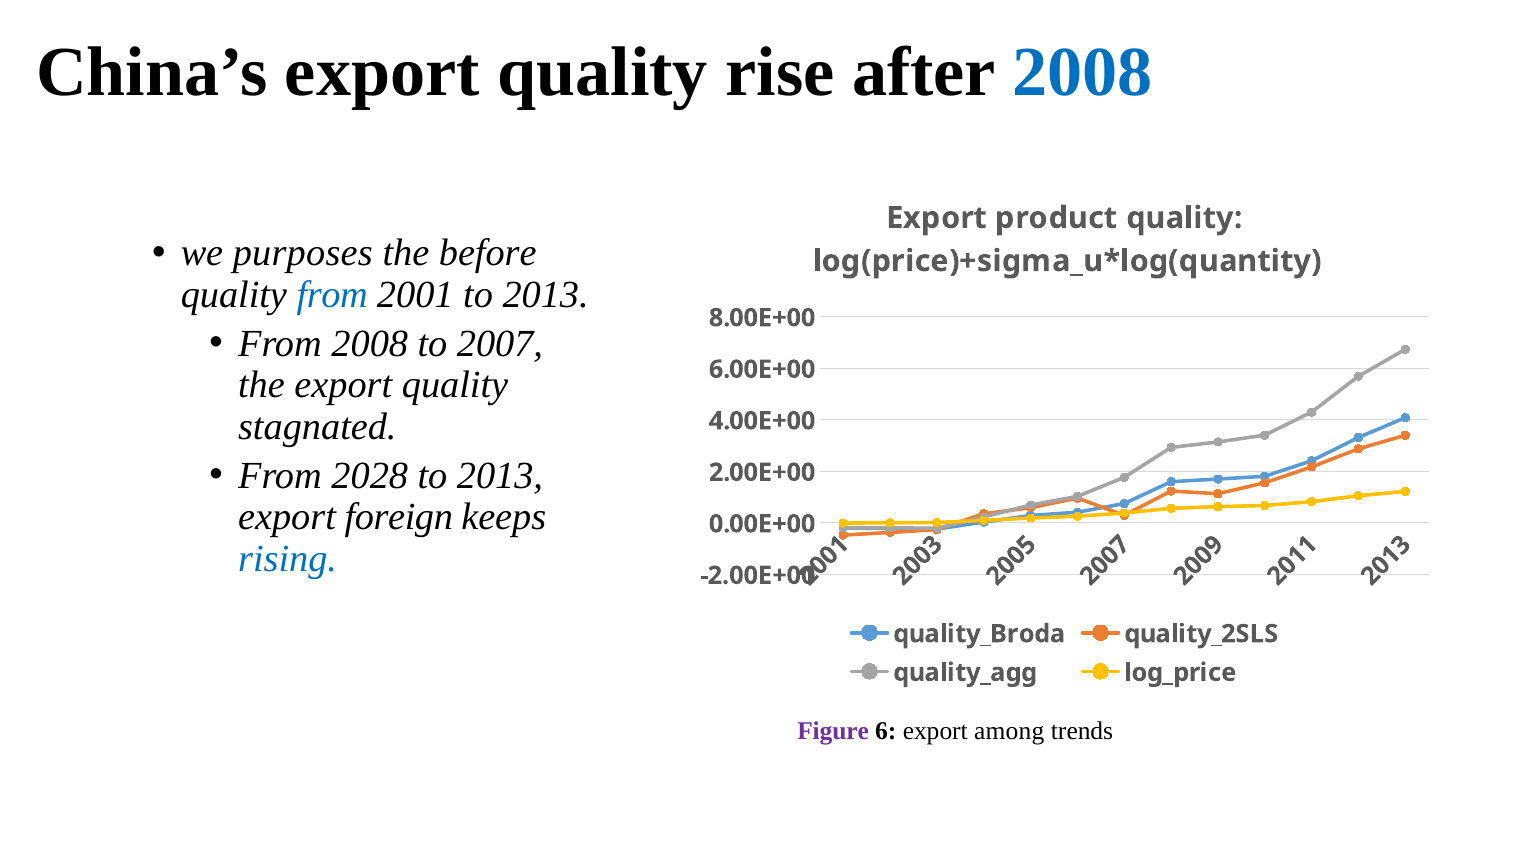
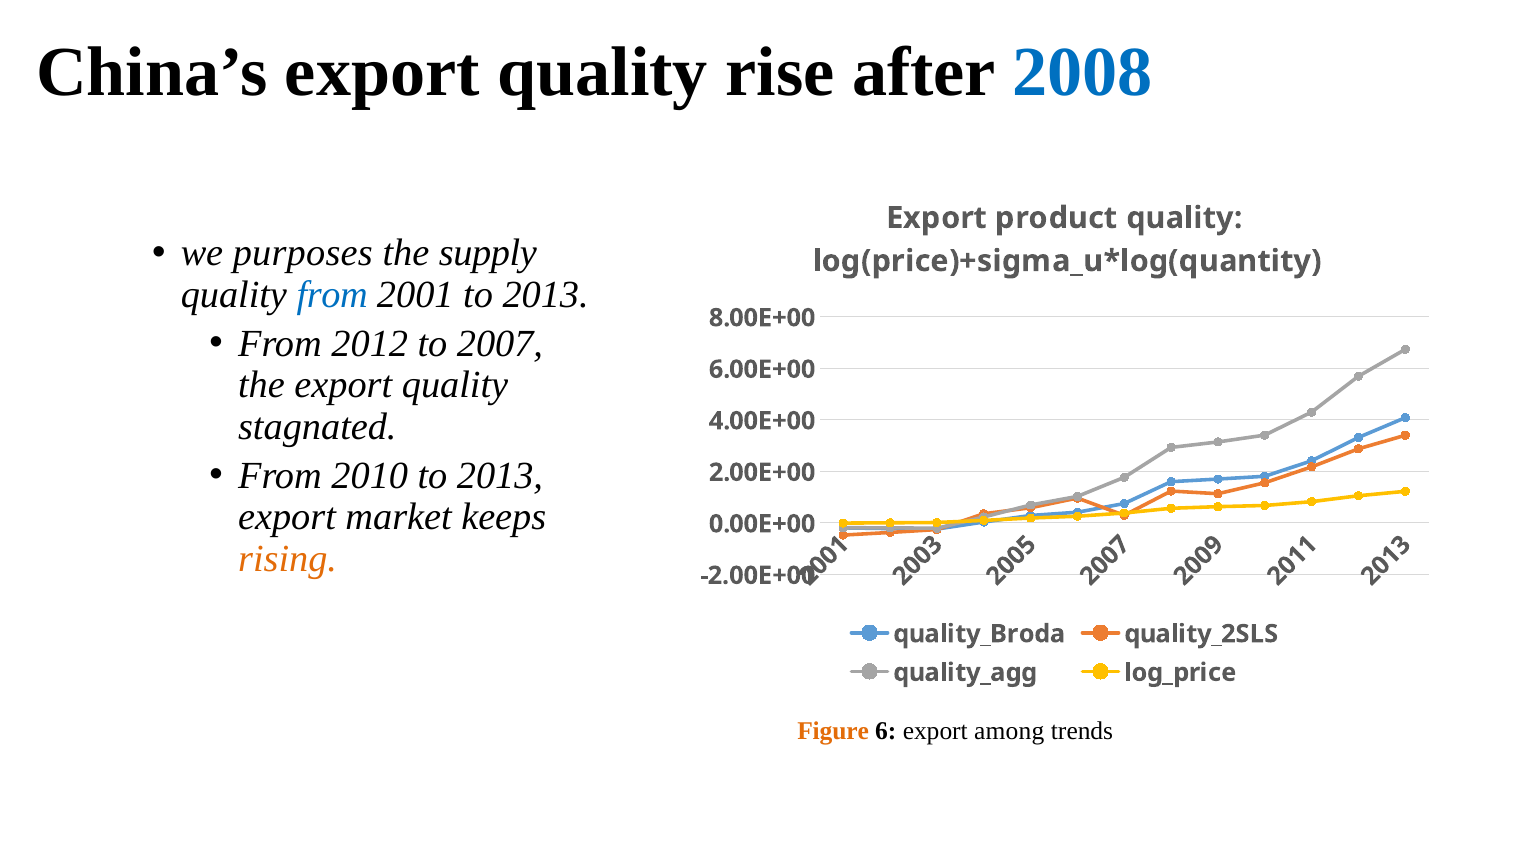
before: before -> supply (488, 253)
From 2008: 2008 -> 2012 (370, 344)
2028: 2028 -> 2010 (370, 476)
foreign: foreign -> market (399, 517)
rising colour: blue -> orange (288, 558)
Figure colour: purple -> orange (833, 731)
